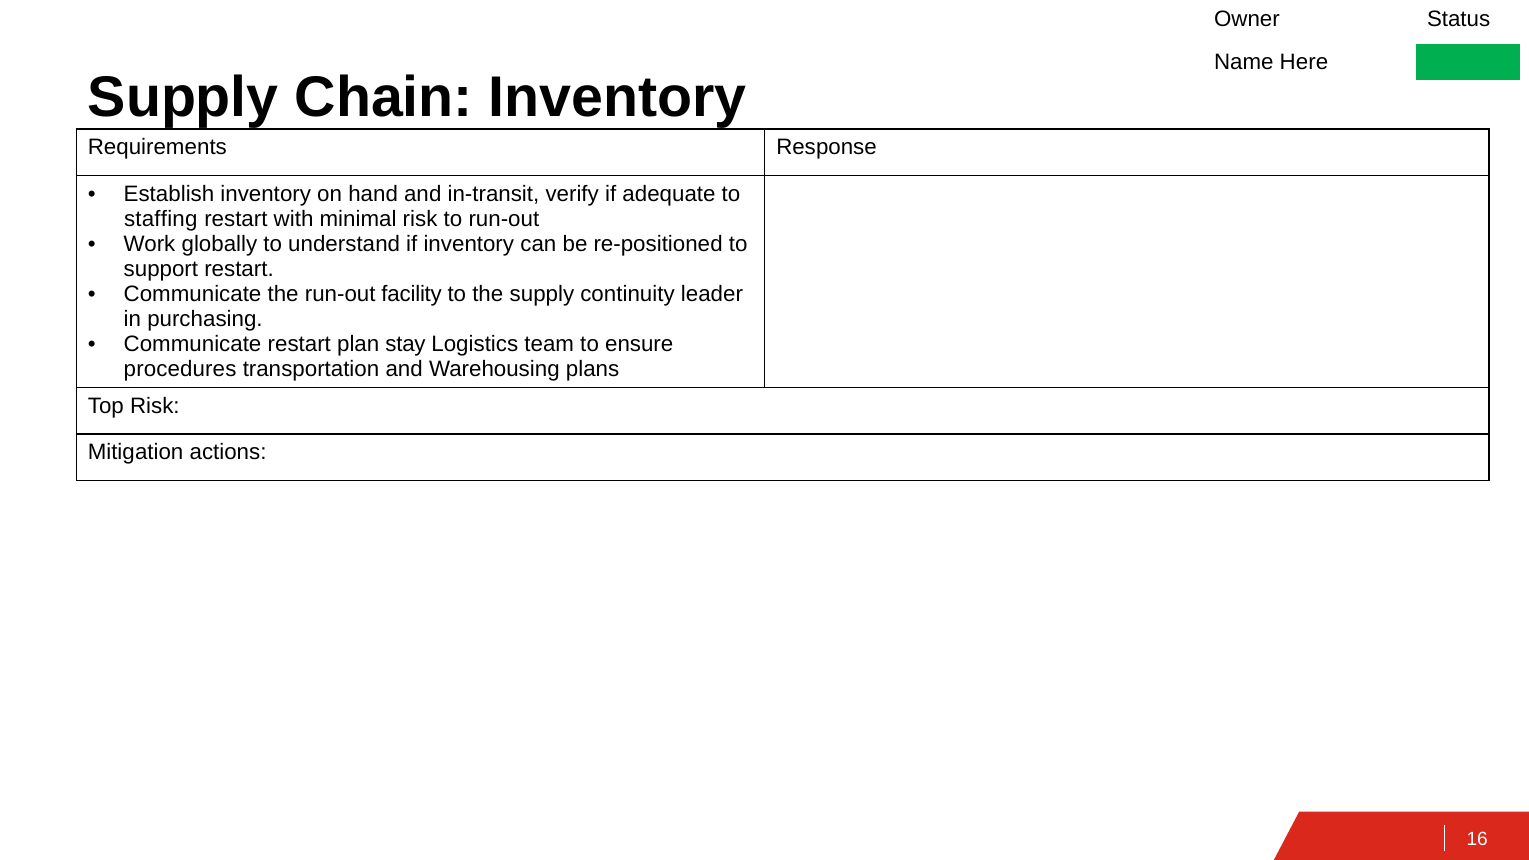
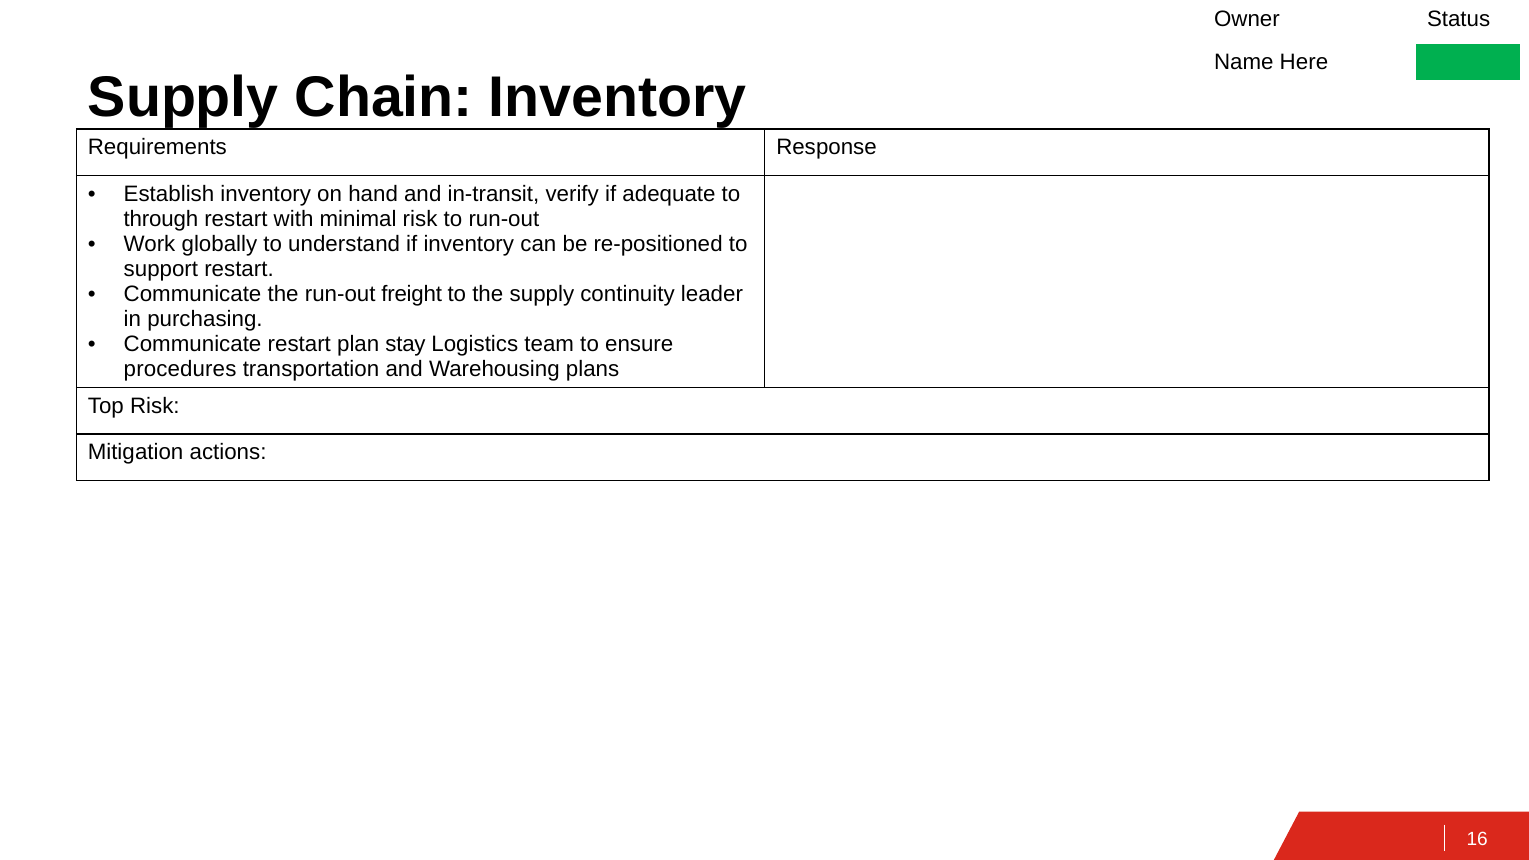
staffing: staffing -> through (161, 219)
facility: facility -> freight (412, 294)
